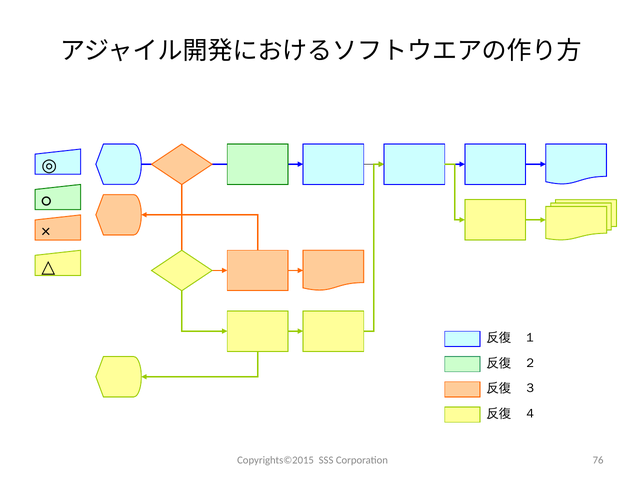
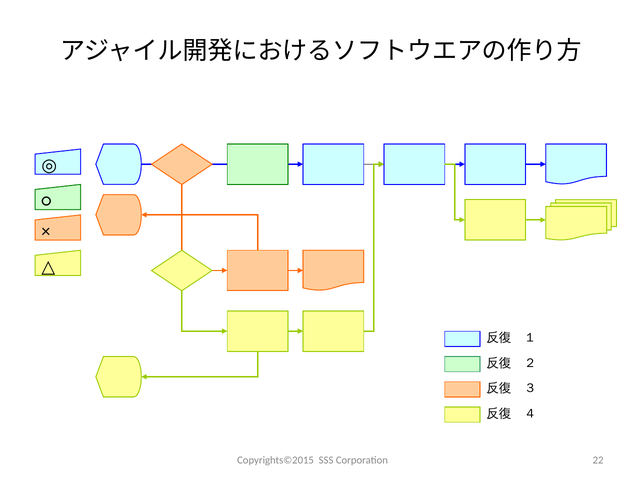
76: 76 -> 22 (598, 460)
